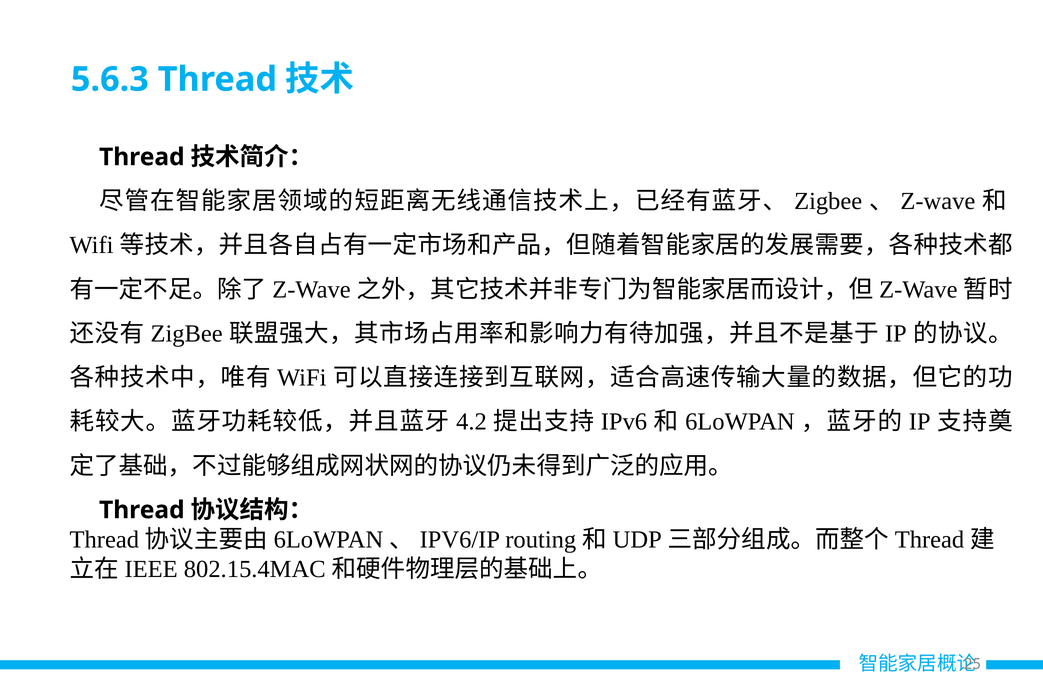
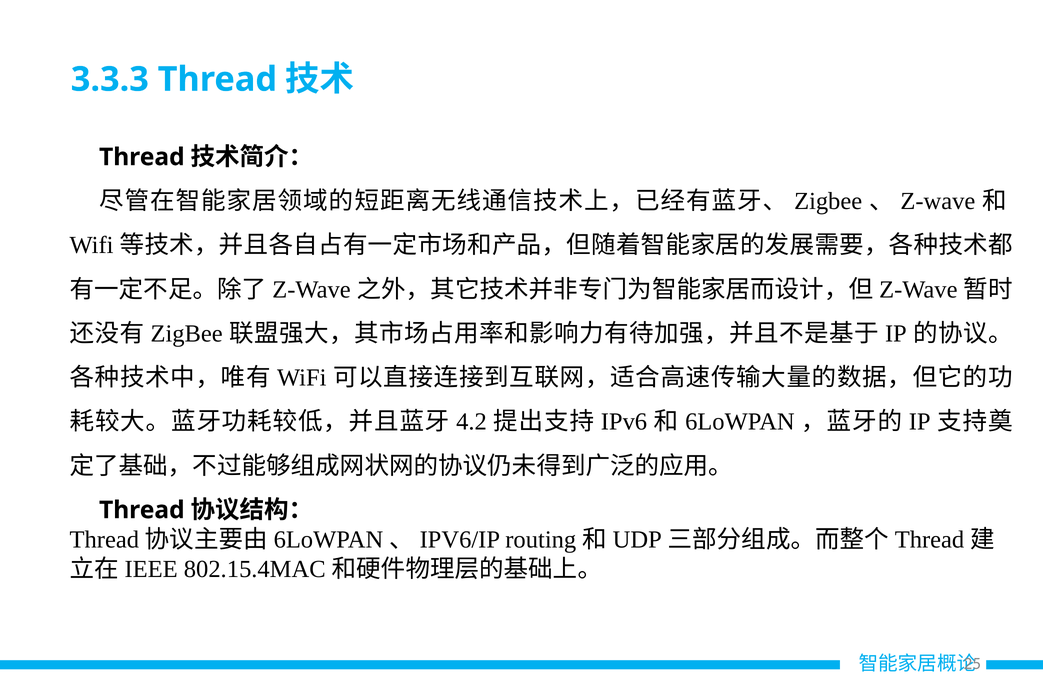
5.6.3: 5.6.3 -> 3.3.3 (110, 79)
